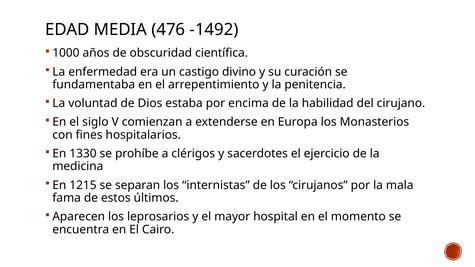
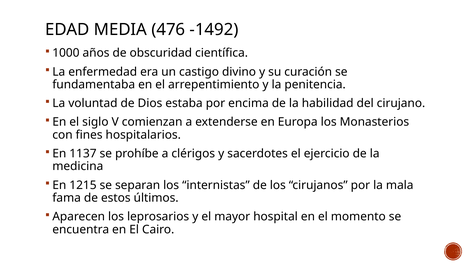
1330: 1330 -> 1137 (83, 154)
